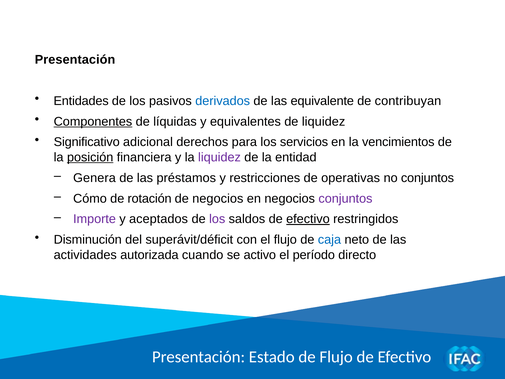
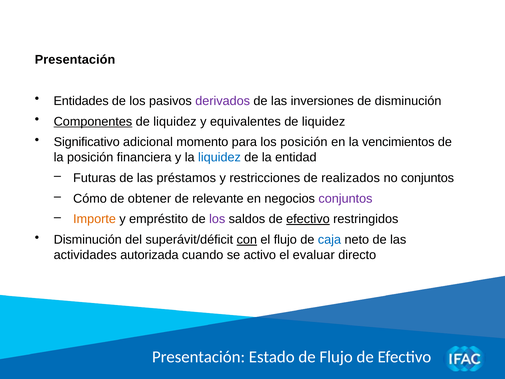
derivados colour: blue -> purple (223, 101)
equivalente: equivalente -> inversiones (322, 101)
de contribuyan: contribuyan -> disminución (408, 101)
líquidas: líquidas -> liquidez (175, 121)
derechos: derechos -> momento (202, 142)
los servicios: servicios -> posición (304, 142)
posición underline: present -> none (90, 157)
liquidez colour: purple -> blue (219, 157)
Genera: Genera -> Futuras (95, 178)
operativas: operativas -> realizados (351, 178)
rotación: rotación -> obtener (149, 198)
de negocios: negocios -> relevante (218, 198)
Importe colour: purple -> orange (95, 219)
aceptados: aceptados -> empréstito (159, 219)
con underline: none -> present (247, 240)
período: período -> evaluar (314, 255)
